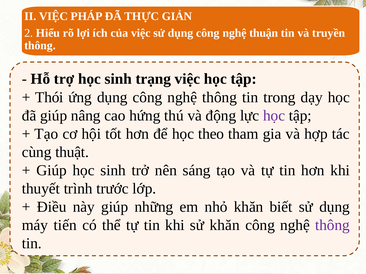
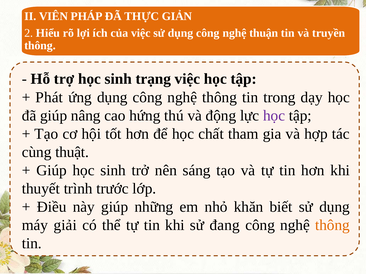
II VIỆC: VIỆC -> VIÊN (54, 16)
Thói: Thói -> Phát (49, 97)
theo: theo -> chất (211, 134)
tiến: tiến -> giải (65, 226)
sử khăn: khăn -> đang (225, 226)
thông colour: purple -> orange (332, 226)
